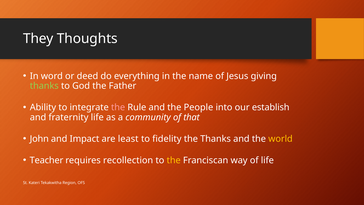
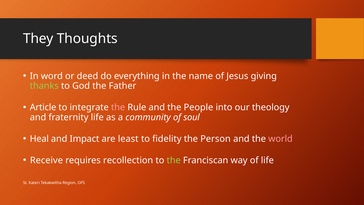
Ability: Ability -> Article (43, 107)
establish: establish -> theology (271, 107)
that: that -> soul (192, 117)
John: John -> Heal (39, 139)
the Thanks: Thanks -> Person (216, 139)
world colour: yellow -> pink (280, 139)
Teacher: Teacher -> Receive (46, 160)
the colour: yellow -> light green (174, 160)
